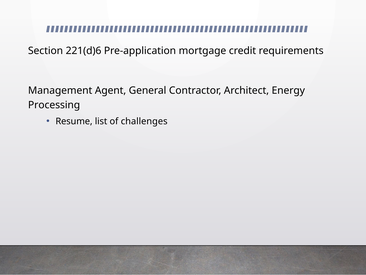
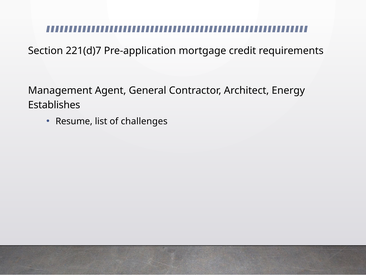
221(d)6: 221(d)6 -> 221(d)7 (84, 51)
Processing: Processing -> Establishes (54, 105)
